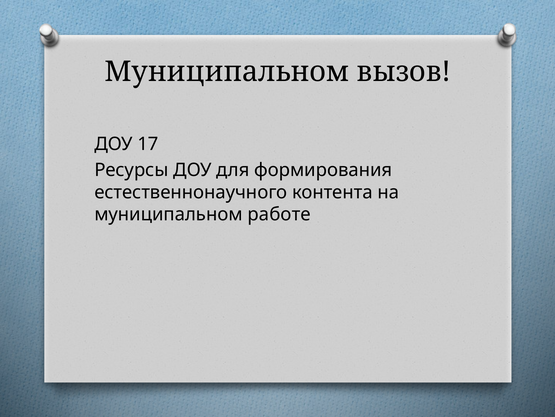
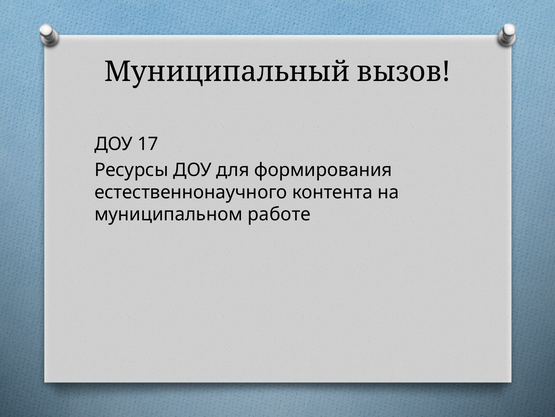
Муниципальном: Муниципальном -> Муниципальный (227, 71)
